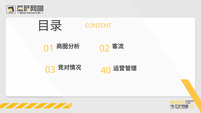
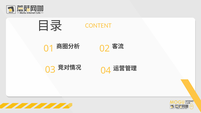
40: 40 -> 04 (106, 71)
